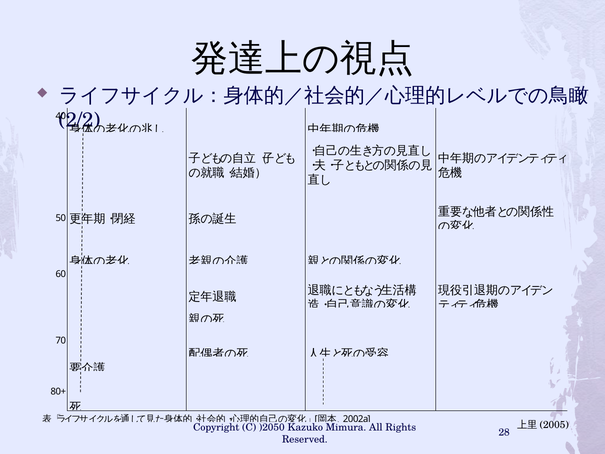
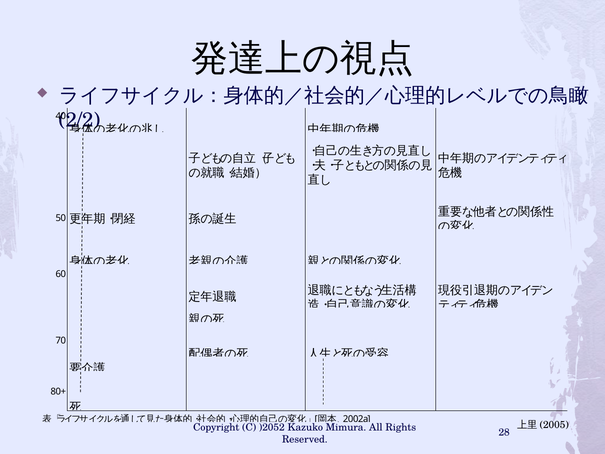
)2050: )2050 -> )2052 (272, 427)
